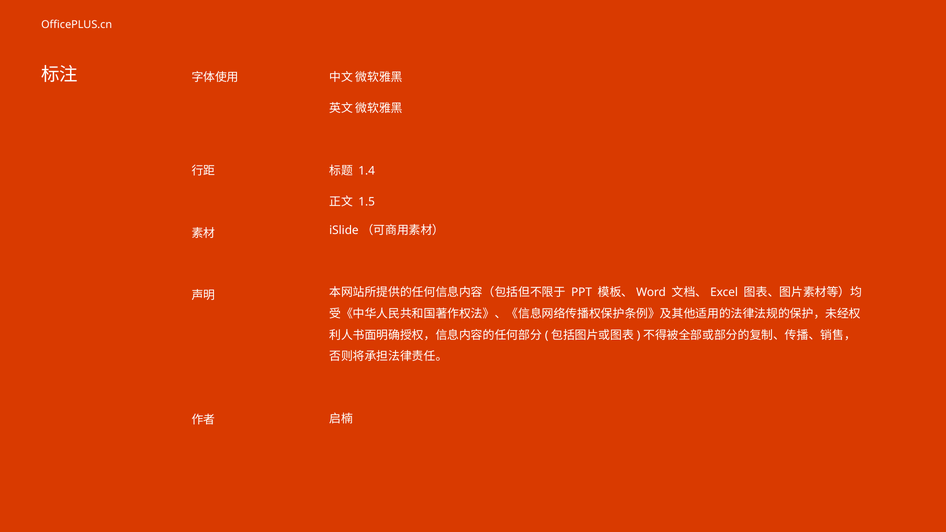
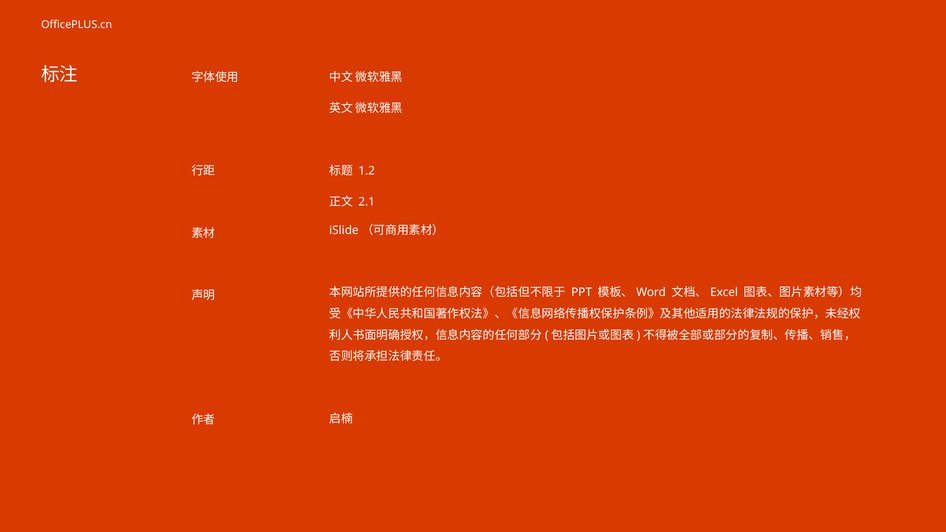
1.4: 1.4 -> 1.2 (367, 171)
1.5: 1.5 -> 2.1 (367, 202)
